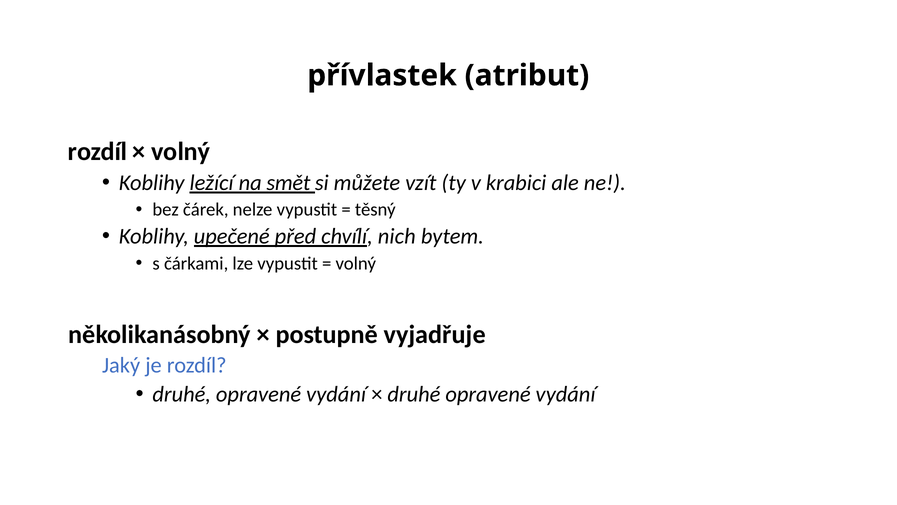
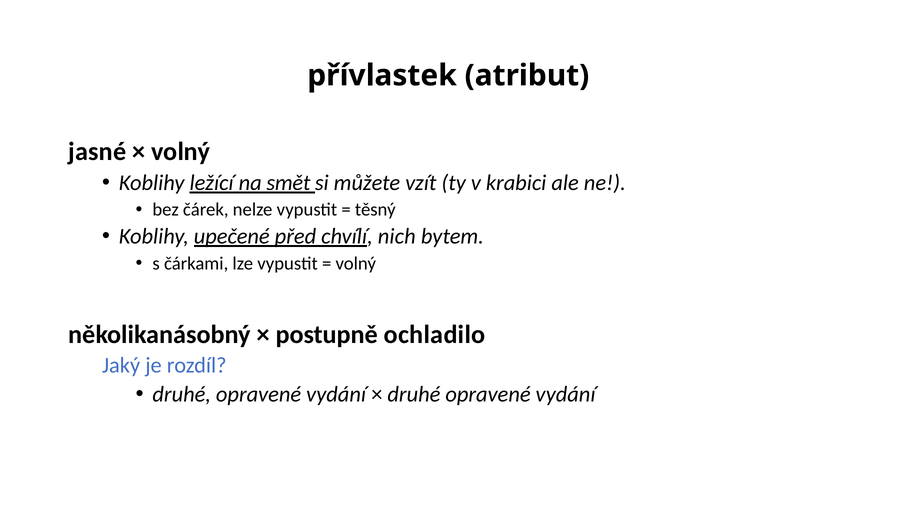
rozdíl: rozdíl -> jasné (97, 152)
vyjadřuje: vyjadřuje -> ochladilo (435, 334)
